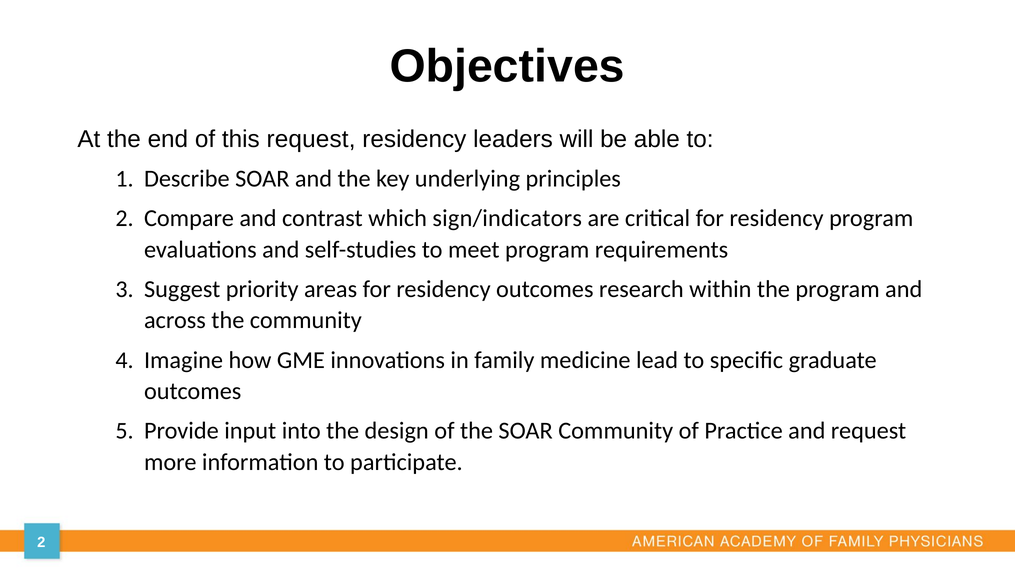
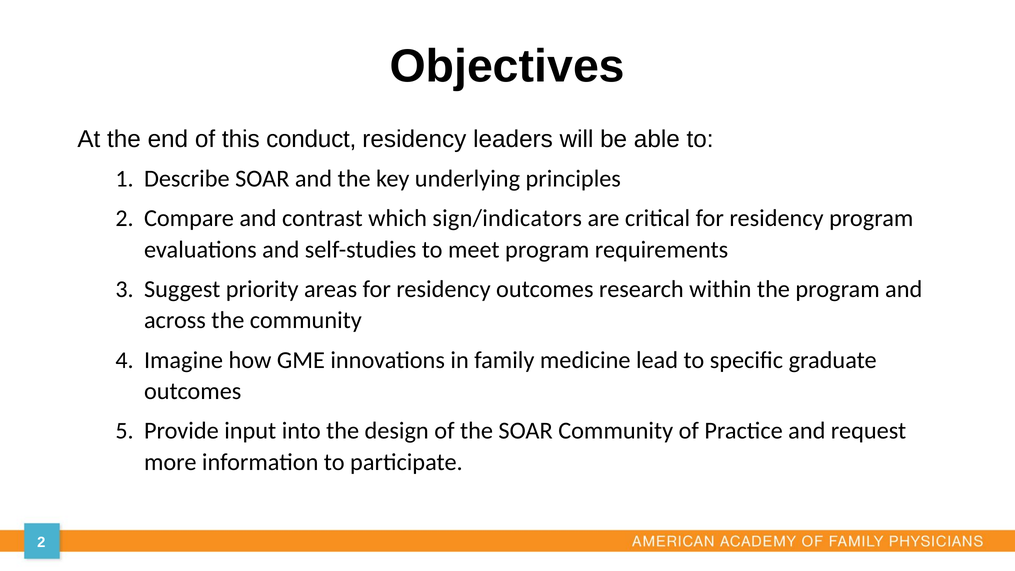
this request: request -> conduct (311, 139)
